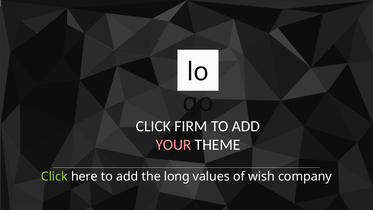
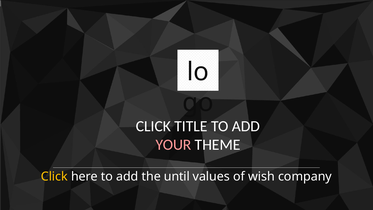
FIRM: FIRM -> TITLE (191, 126)
Click colour: light green -> yellow (54, 176)
long: long -> until (177, 176)
